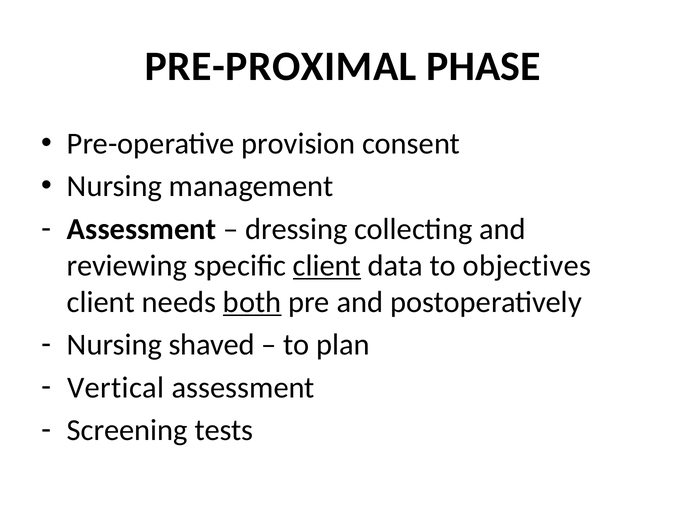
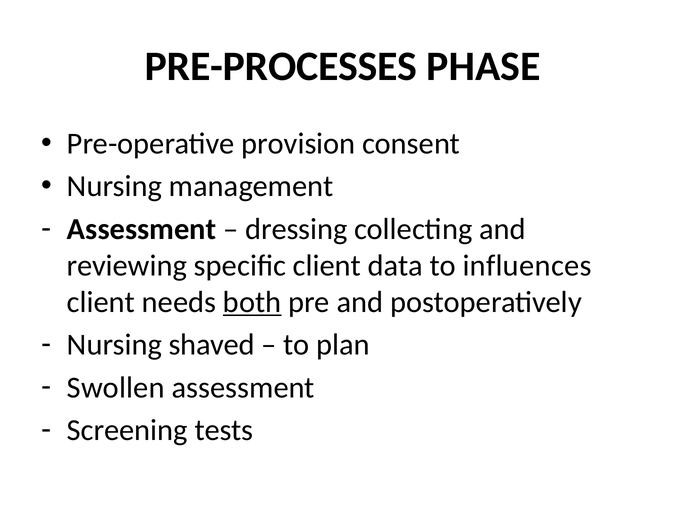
PRE-PROXIMAL: PRE-PROXIMAL -> PRE-PROCESSES (281, 66)
client underline: present -> none (327, 266)
objectives: objectives -> influences (527, 266)
Vertical: Vertical -> Swollen (116, 388)
